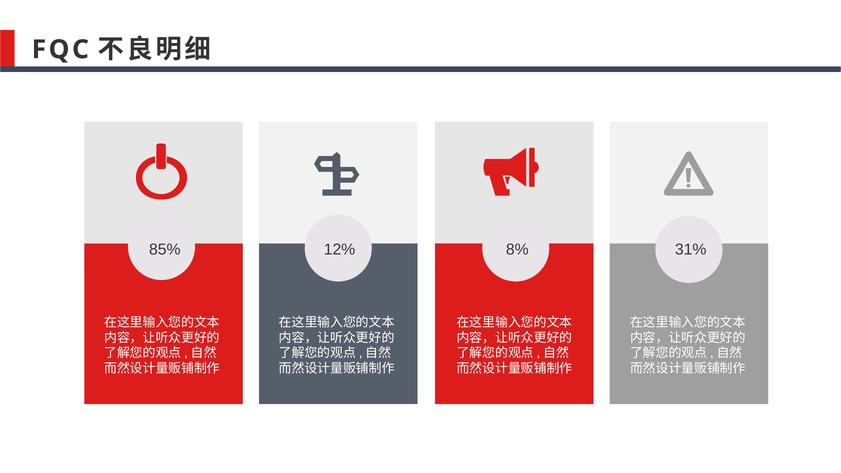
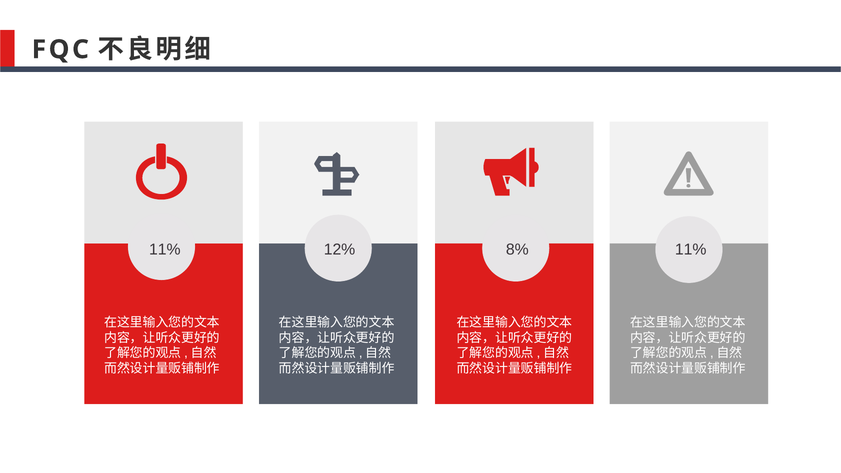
85%: 85% -> 11% (165, 250)
31%: 31% -> 11% (691, 250)
